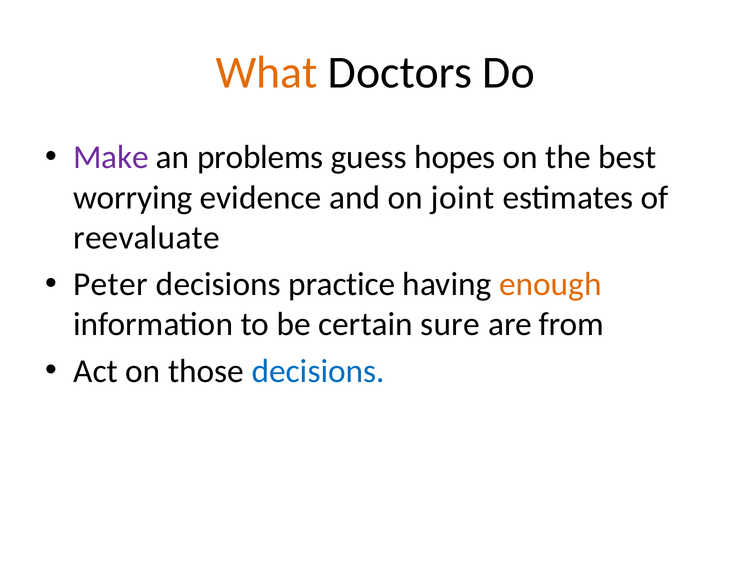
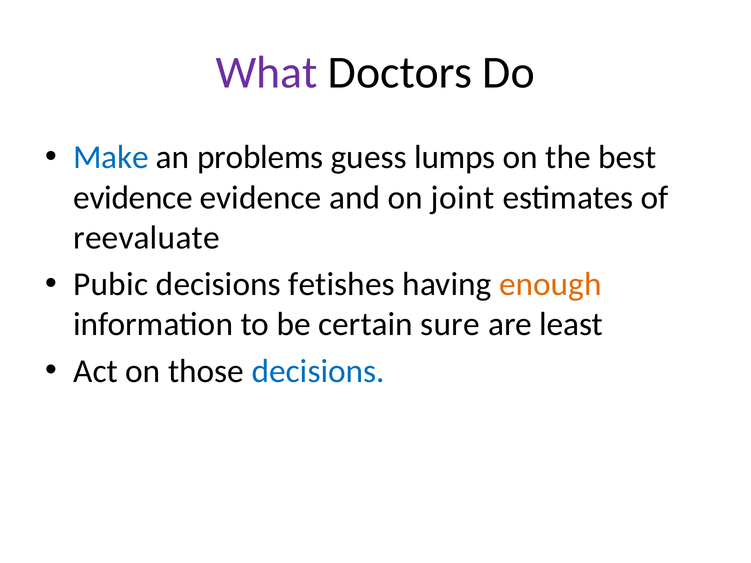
What colour: orange -> purple (267, 73)
Make colour: purple -> blue (111, 158)
hopes: hopes -> lumps (455, 158)
worrying: worrying -> evidence (133, 198)
Peter: Peter -> Pubic (111, 284)
practice: practice -> fetishes (342, 284)
from: from -> least (571, 324)
